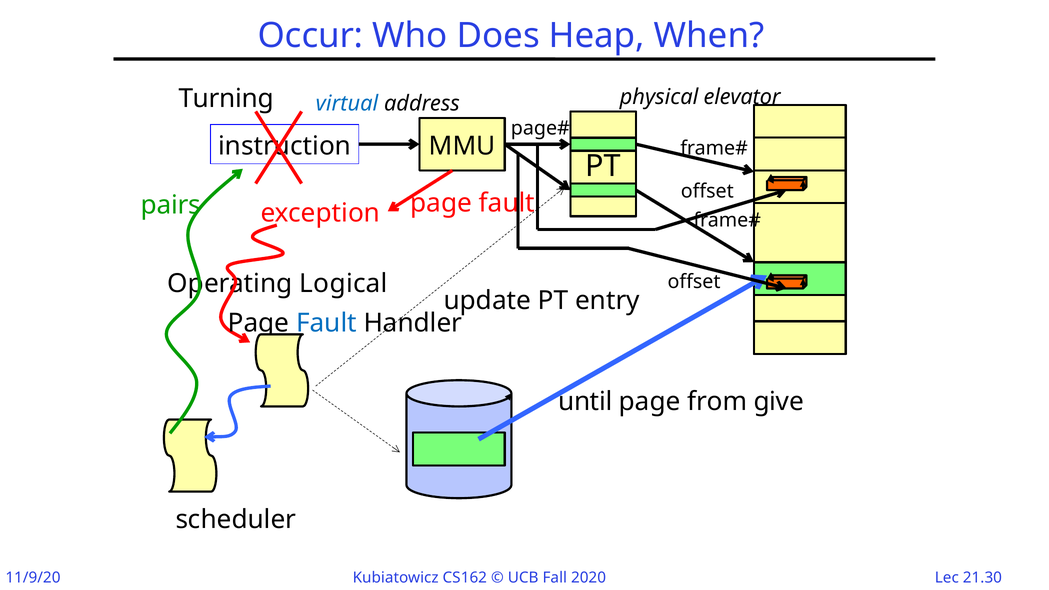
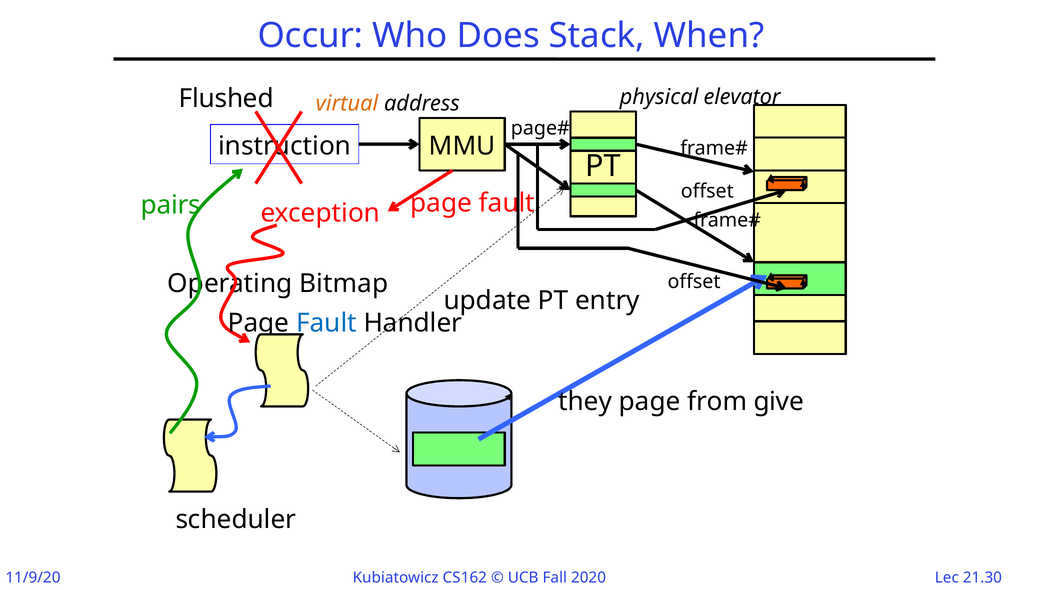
Heap: Heap -> Stack (597, 36)
Turning: Turning -> Flushed (226, 98)
virtual colour: blue -> orange (347, 104)
Logical: Logical -> Bitmap (344, 284)
until: until -> they (585, 402)
